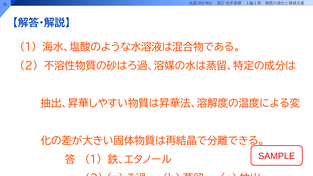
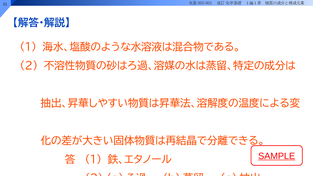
SAMPLE underline: none -> present (277, 156)
